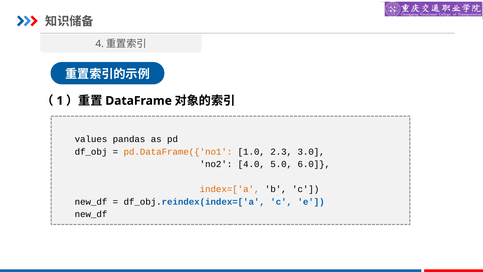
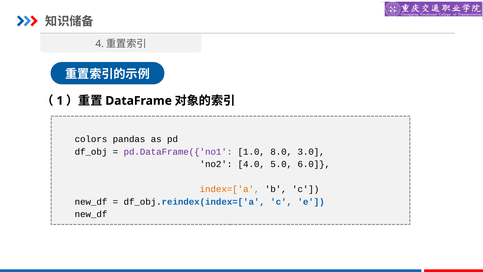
values: values -> colors (91, 139)
pd.DataFrame({'no1 colour: orange -> purple (178, 152)
2.3: 2.3 -> 8.0 (281, 152)
